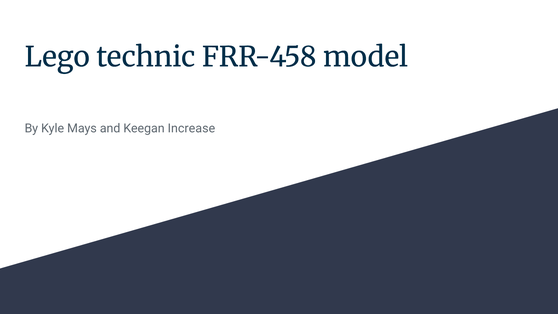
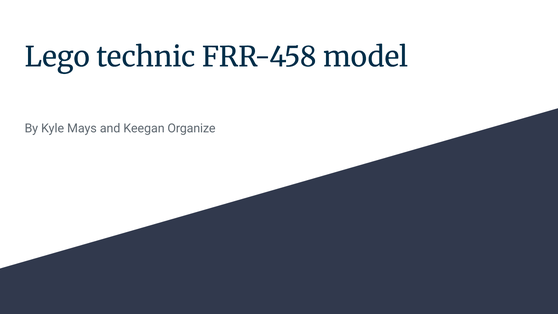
Increase: Increase -> Organize (191, 129)
